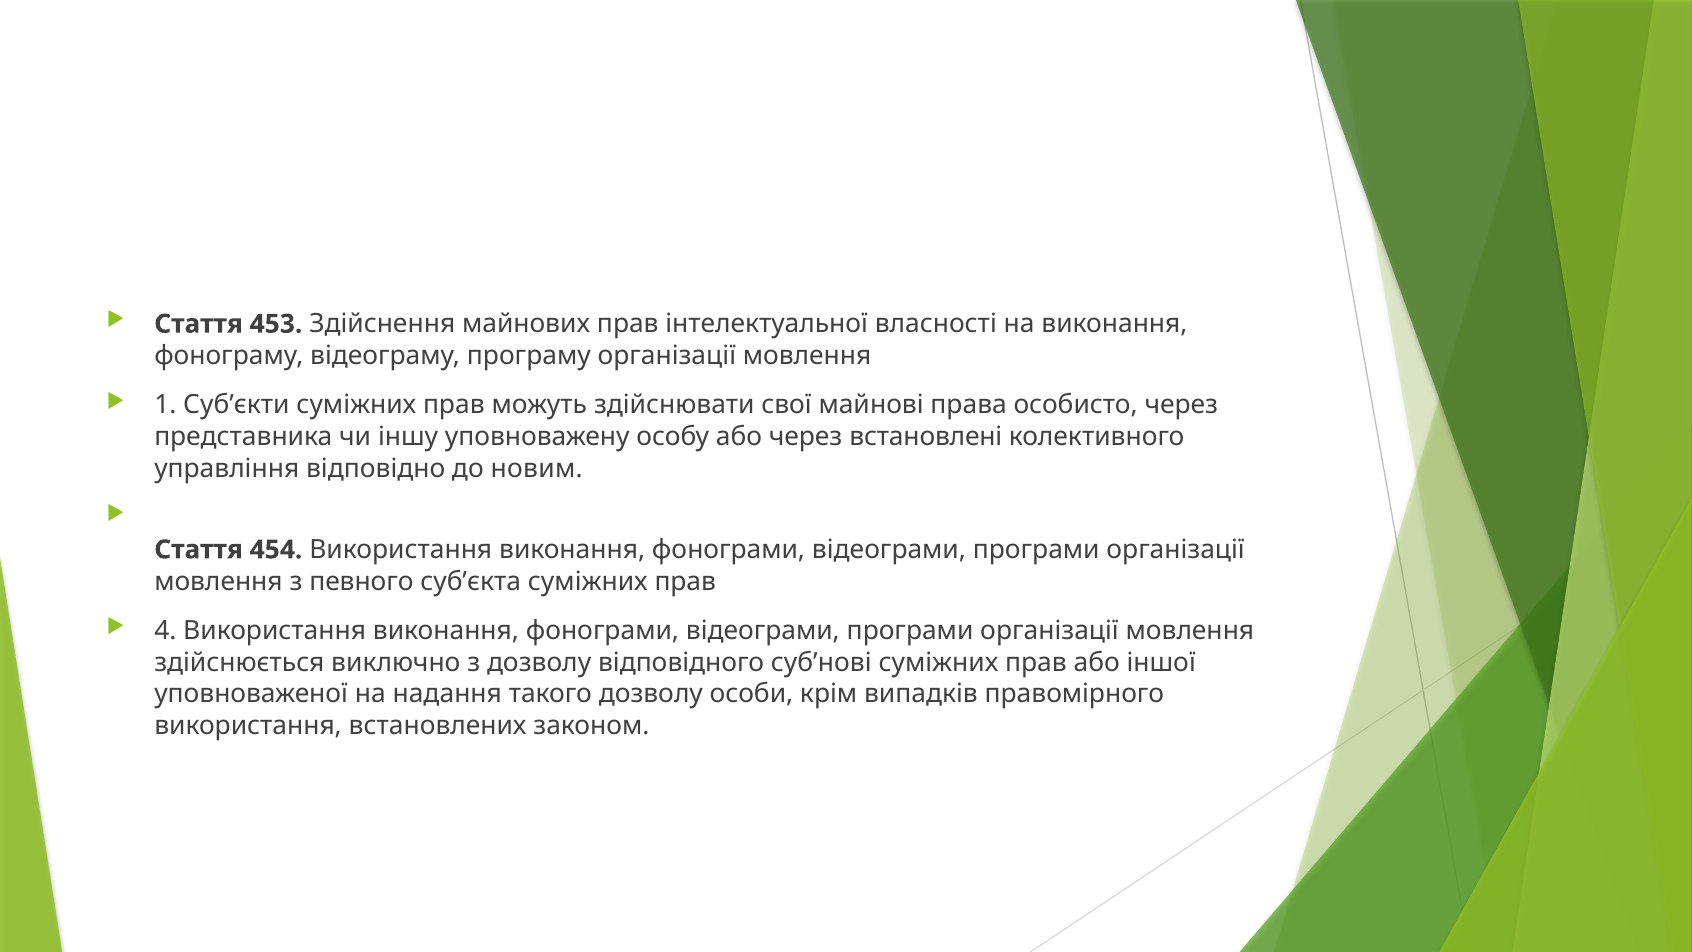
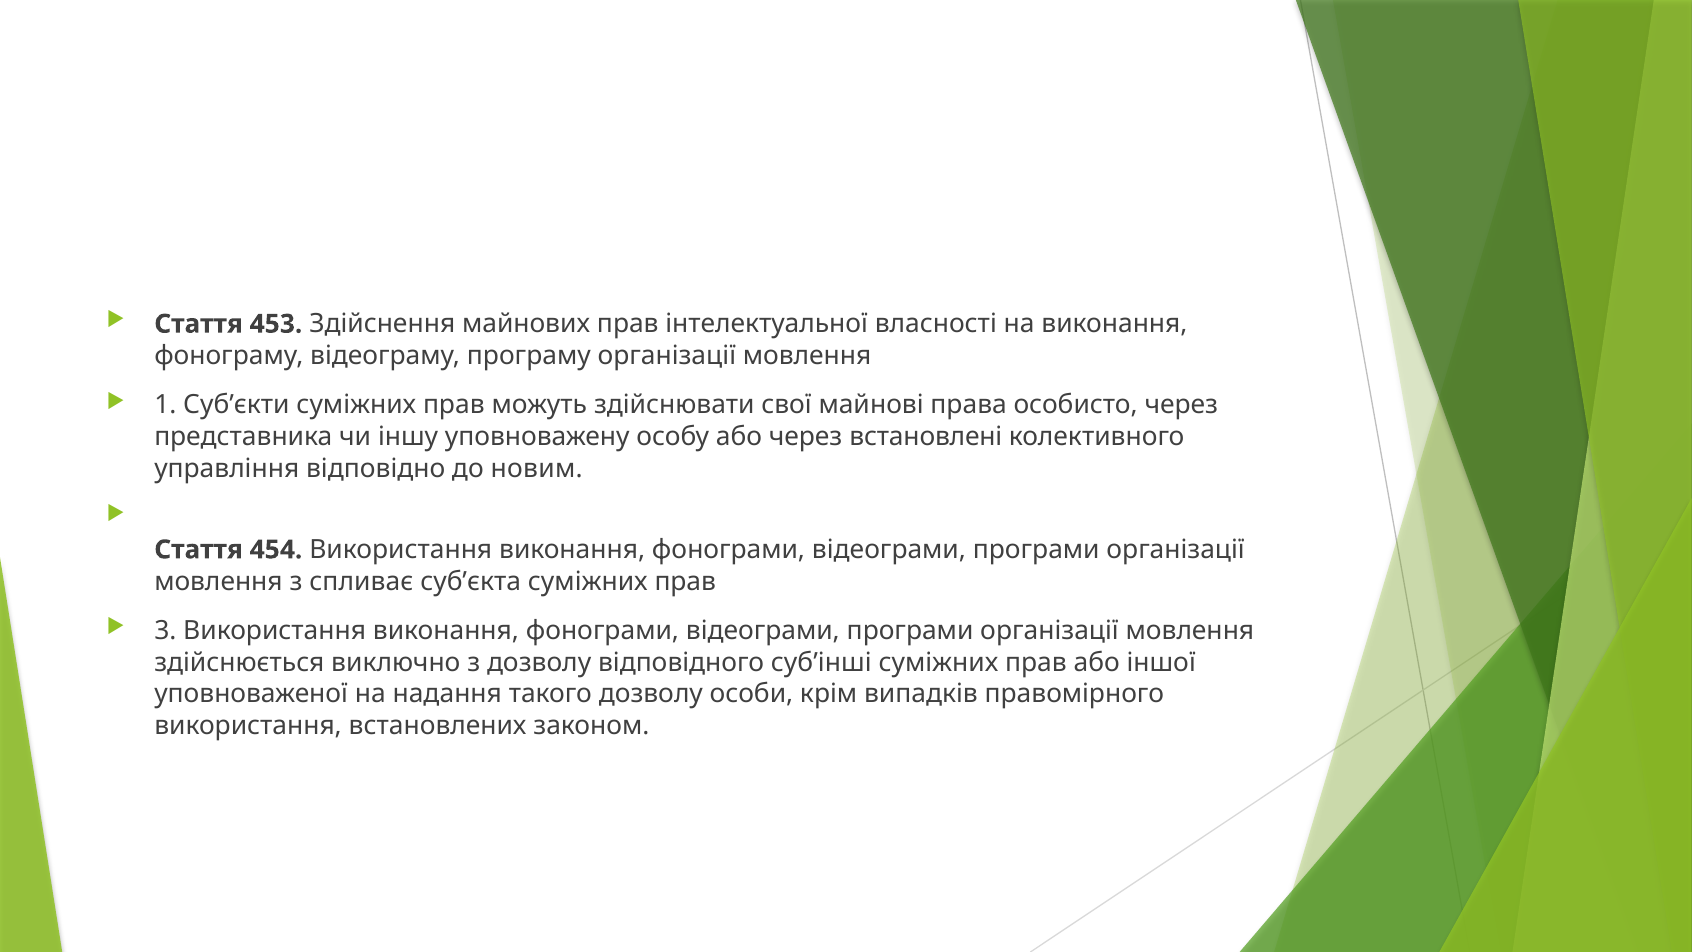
певного: певного -> спливає (361, 581)
4: 4 -> 3 (165, 631)
суб’нові: суб’нові -> суб’інші (821, 662)
